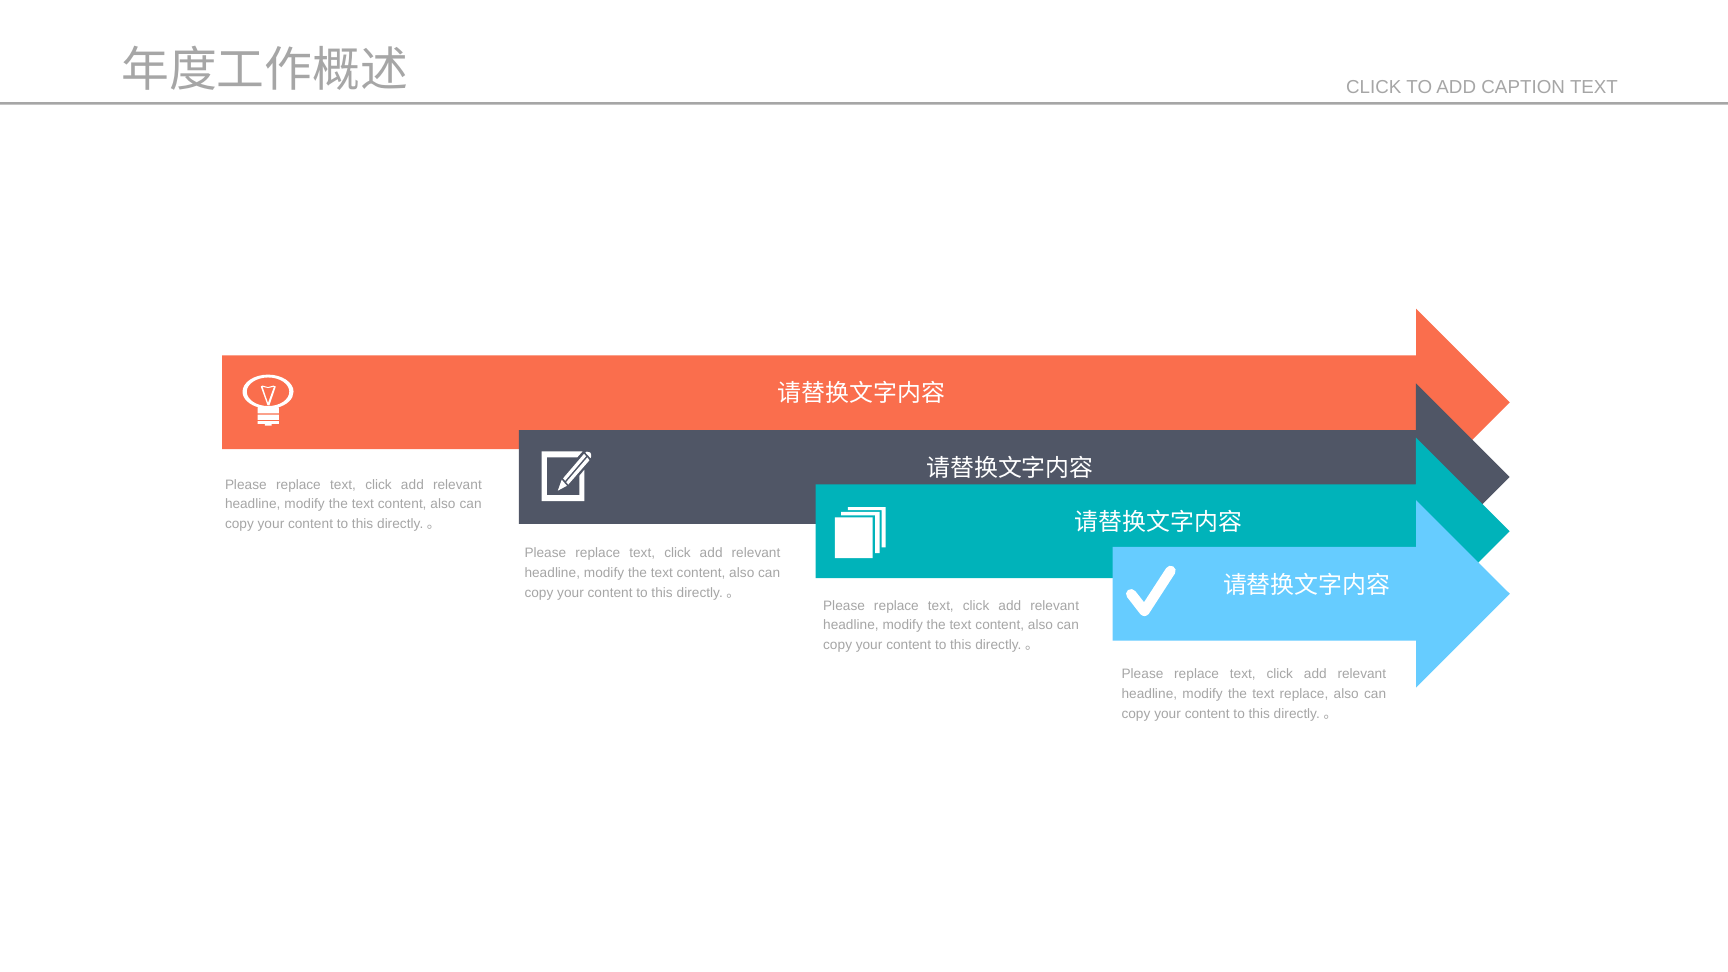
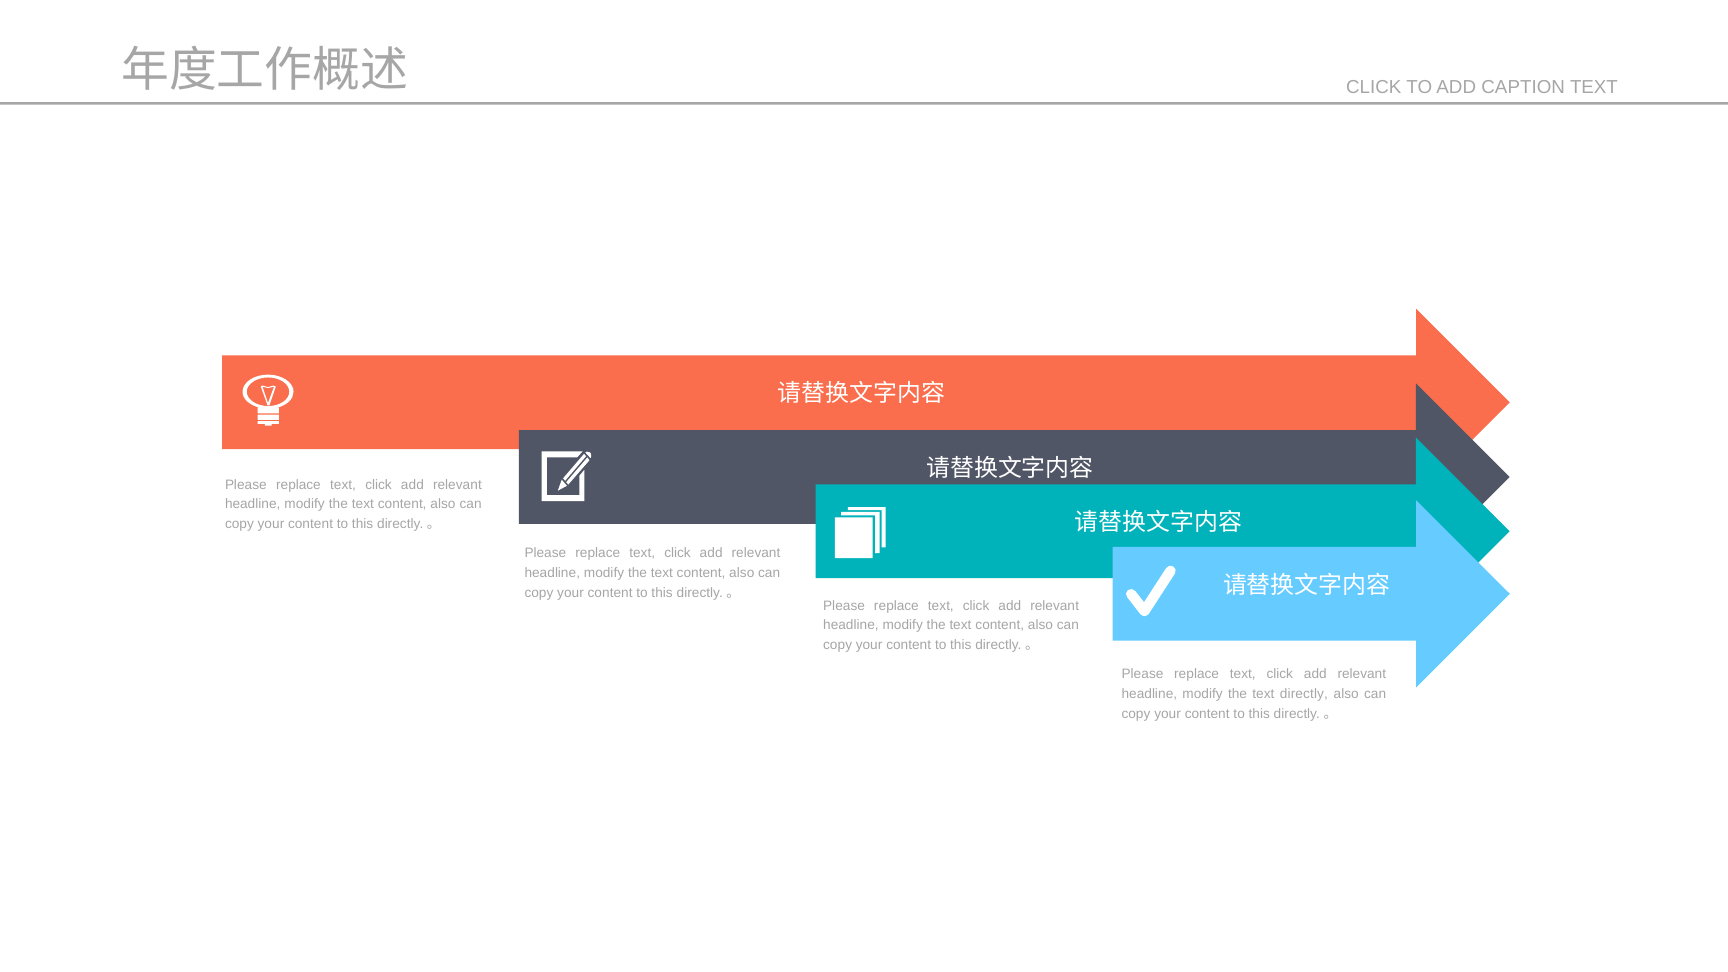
text replace: replace -> directly (1304, 694)
